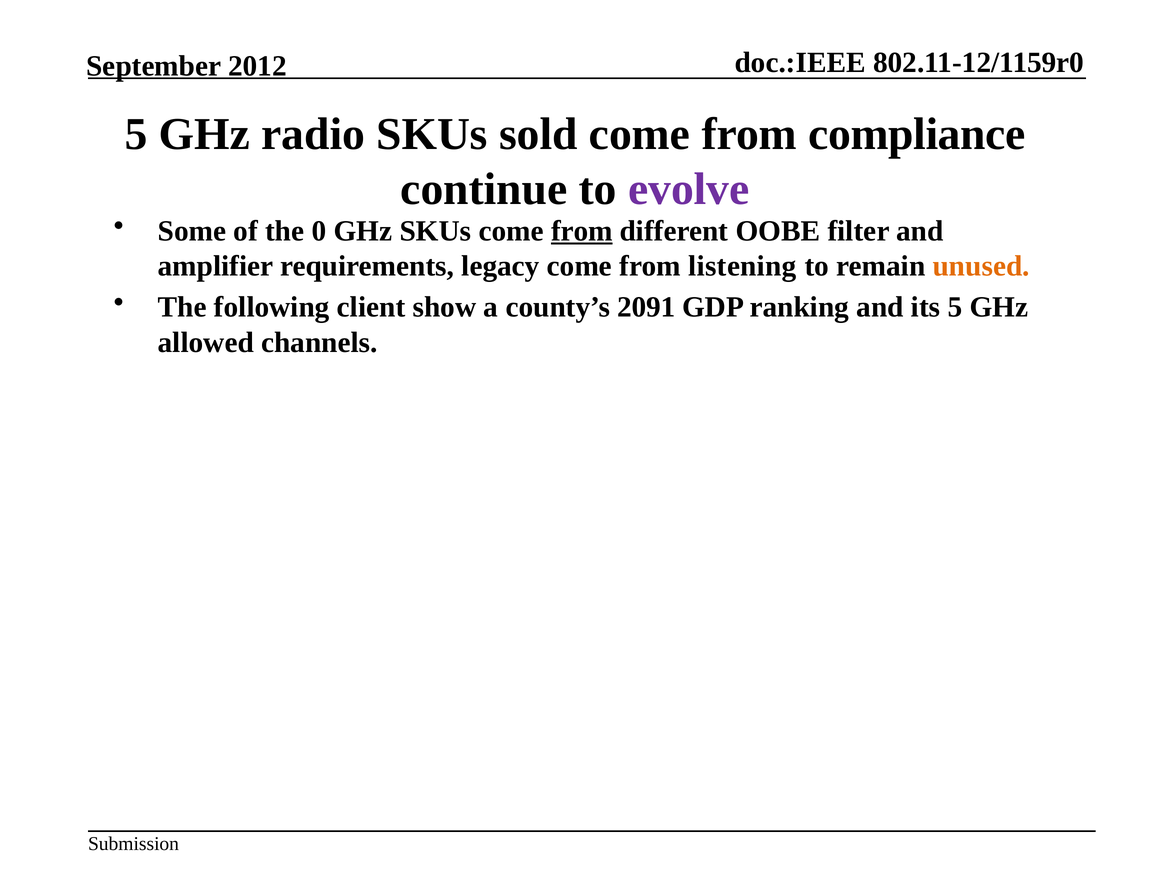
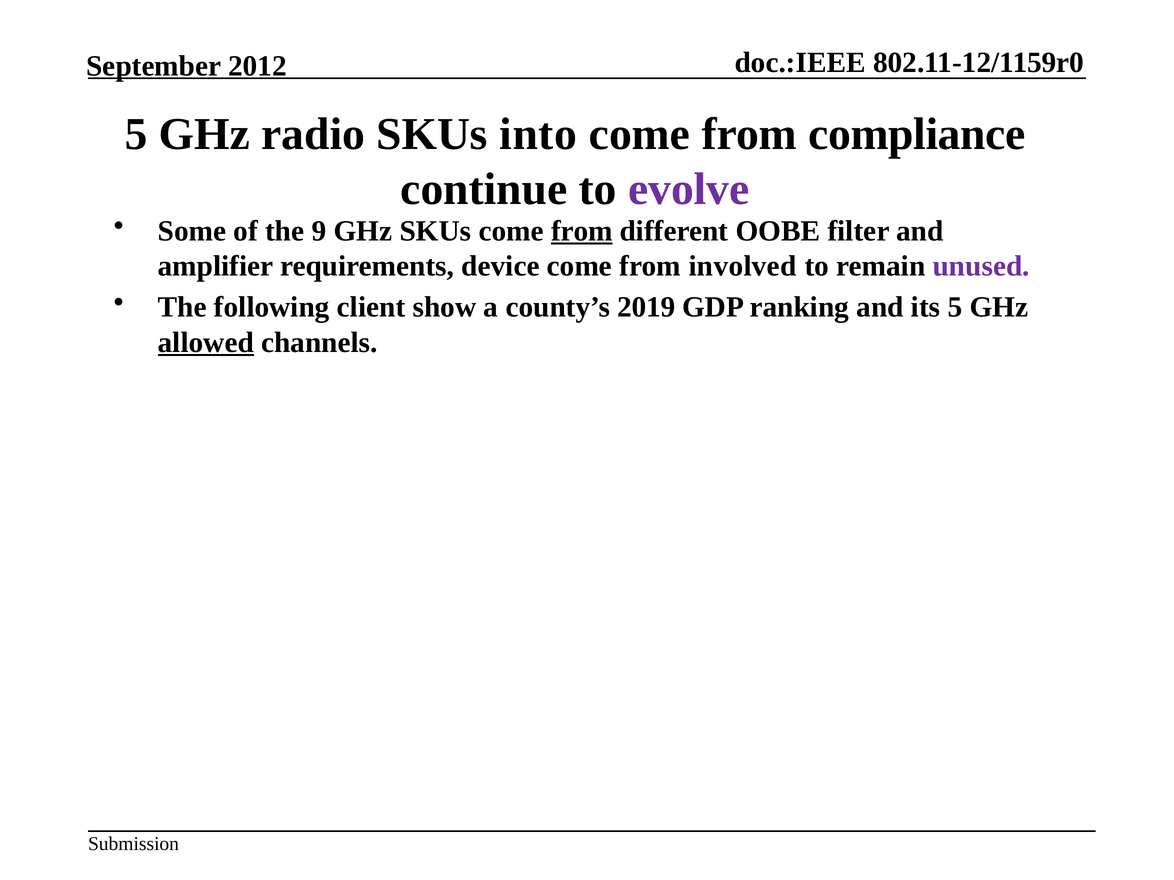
sold: sold -> into (538, 134)
0: 0 -> 9 (319, 231)
legacy: legacy -> device (500, 266)
listening: listening -> involved (743, 266)
unused colour: orange -> purple (981, 266)
2091: 2091 -> 2019 (646, 307)
allowed underline: none -> present (206, 343)
